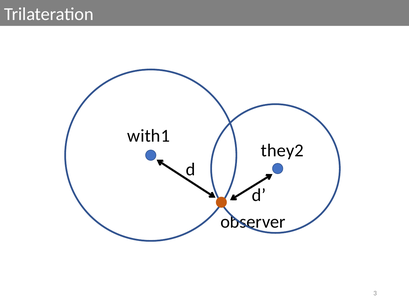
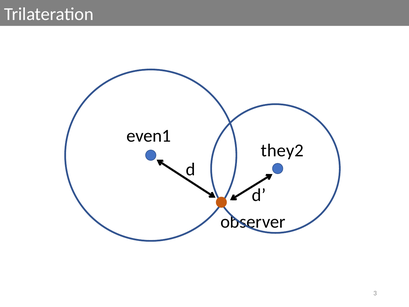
with1: with1 -> even1 (149, 136)
